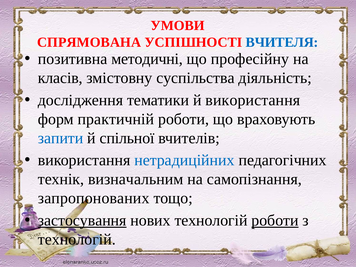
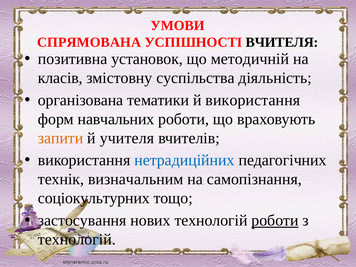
ВЧИТЕЛЯ colour: blue -> black (282, 42)
методичні: методичні -> установок (147, 59)
професійну: професійну -> методичній (250, 59)
дослідження: дослідження -> організована (81, 100)
практичній: практичній -> навчальних (116, 119)
запити colour: blue -> orange (61, 138)
спільної: спільної -> учителя (127, 138)
запропонованих: запропонованих -> соціокультурних (94, 198)
застосування underline: present -> none (82, 220)
